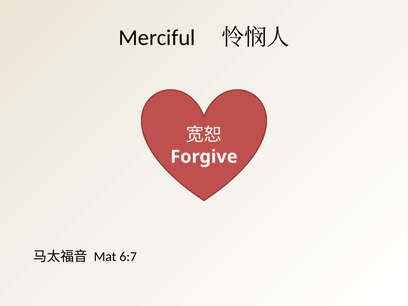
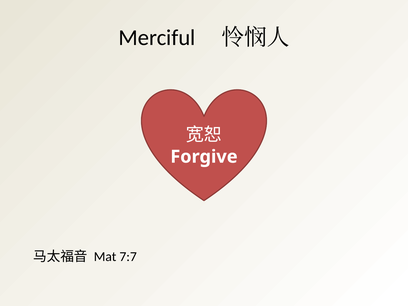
6:7: 6:7 -> 7:7 (128, 257)
